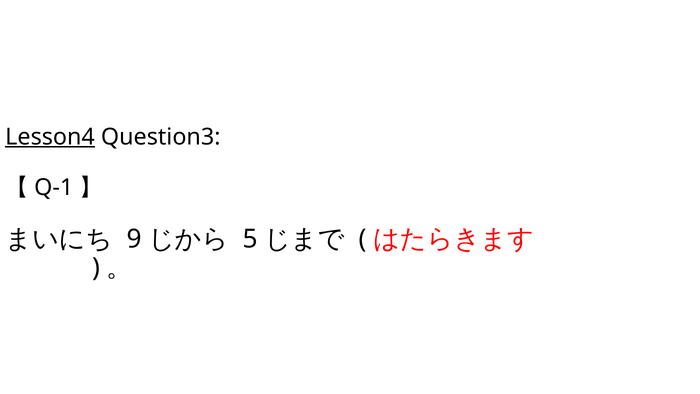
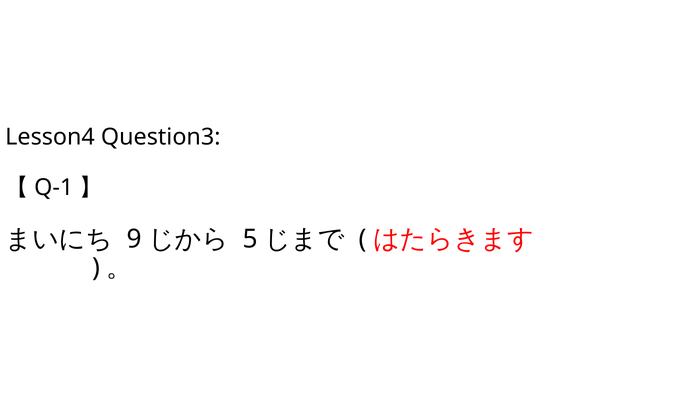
Lesson4 underline: present -> none (50, 137)
